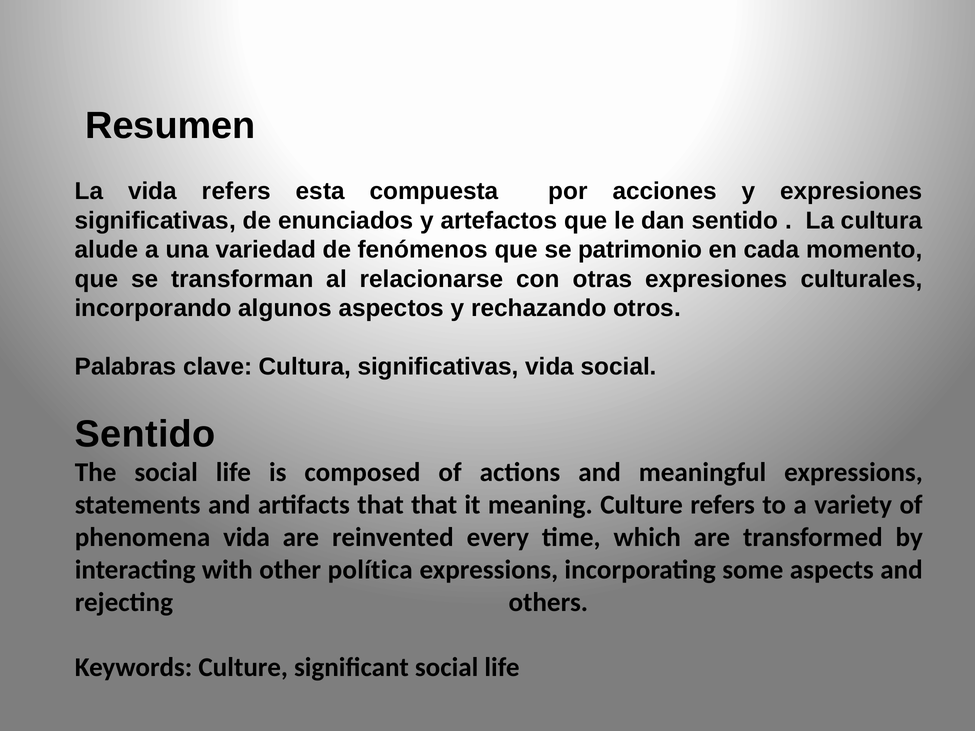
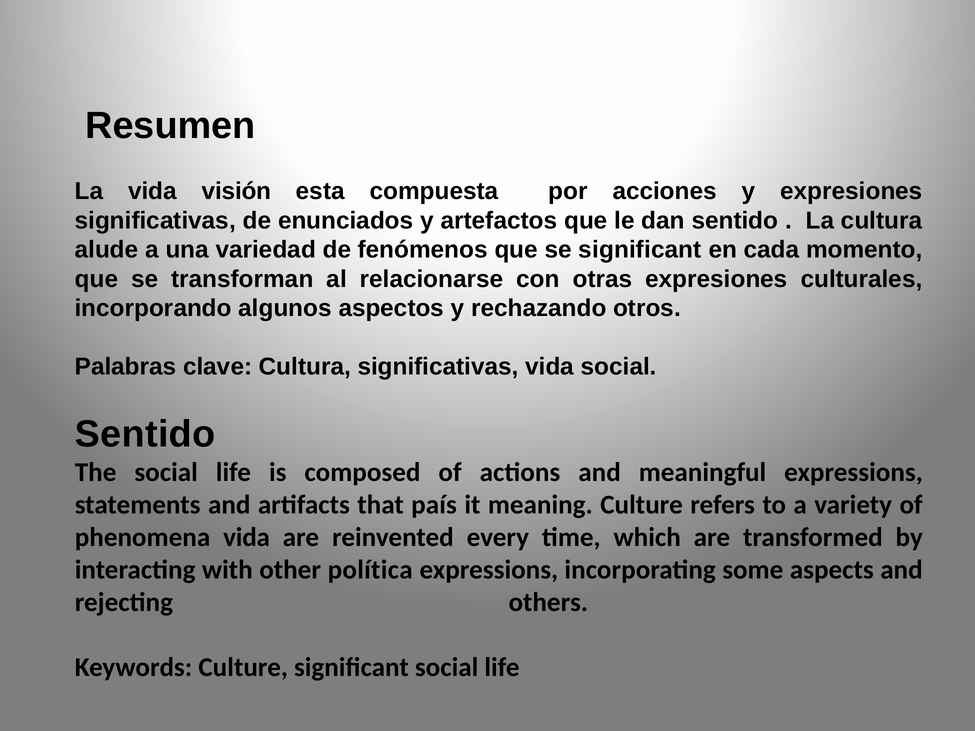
vida refers: refers -> visión (237, 191)
se patrimonio: patrimonio -> significant (640, 250)
that that: that -> país (434, 505)
